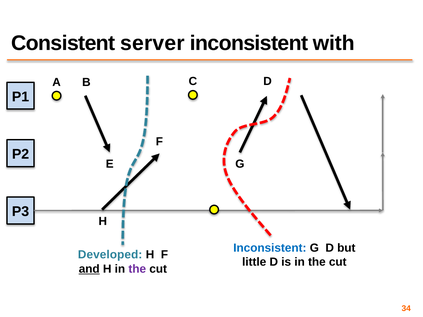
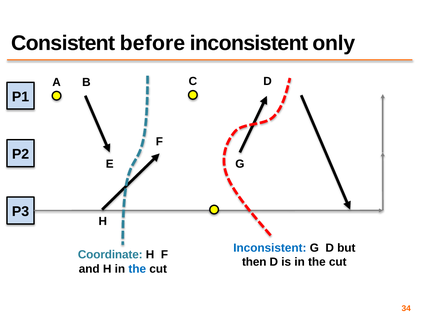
server: server -> before (153, 43)
with: with -> only (334, 43)
Developed: Developed -> Coordinate (110, 255)
little: little -> then (254, 262)
and underline: present -> none (89, 269)
the colour: purple -> blue (137, 269)
